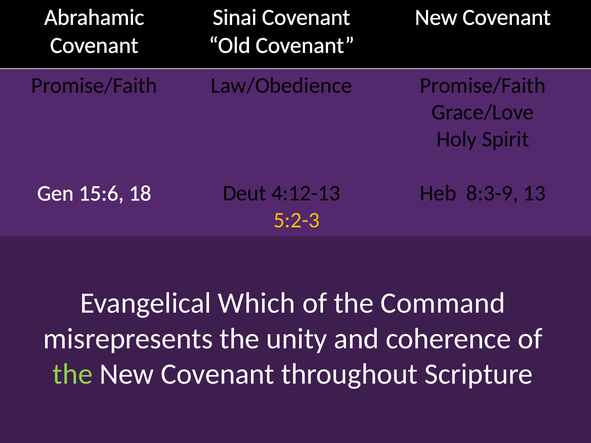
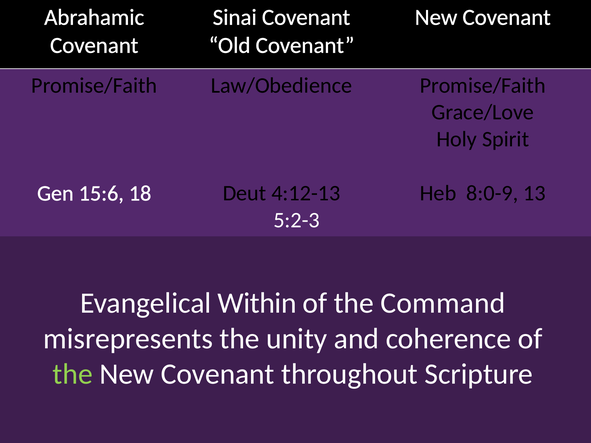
8:3-9: 8:3-9 -> 8:0-9 (492, 193)
5:2-3 colour: yellow -> white (297, 220)
Which: Which -> Within (257, 303)
